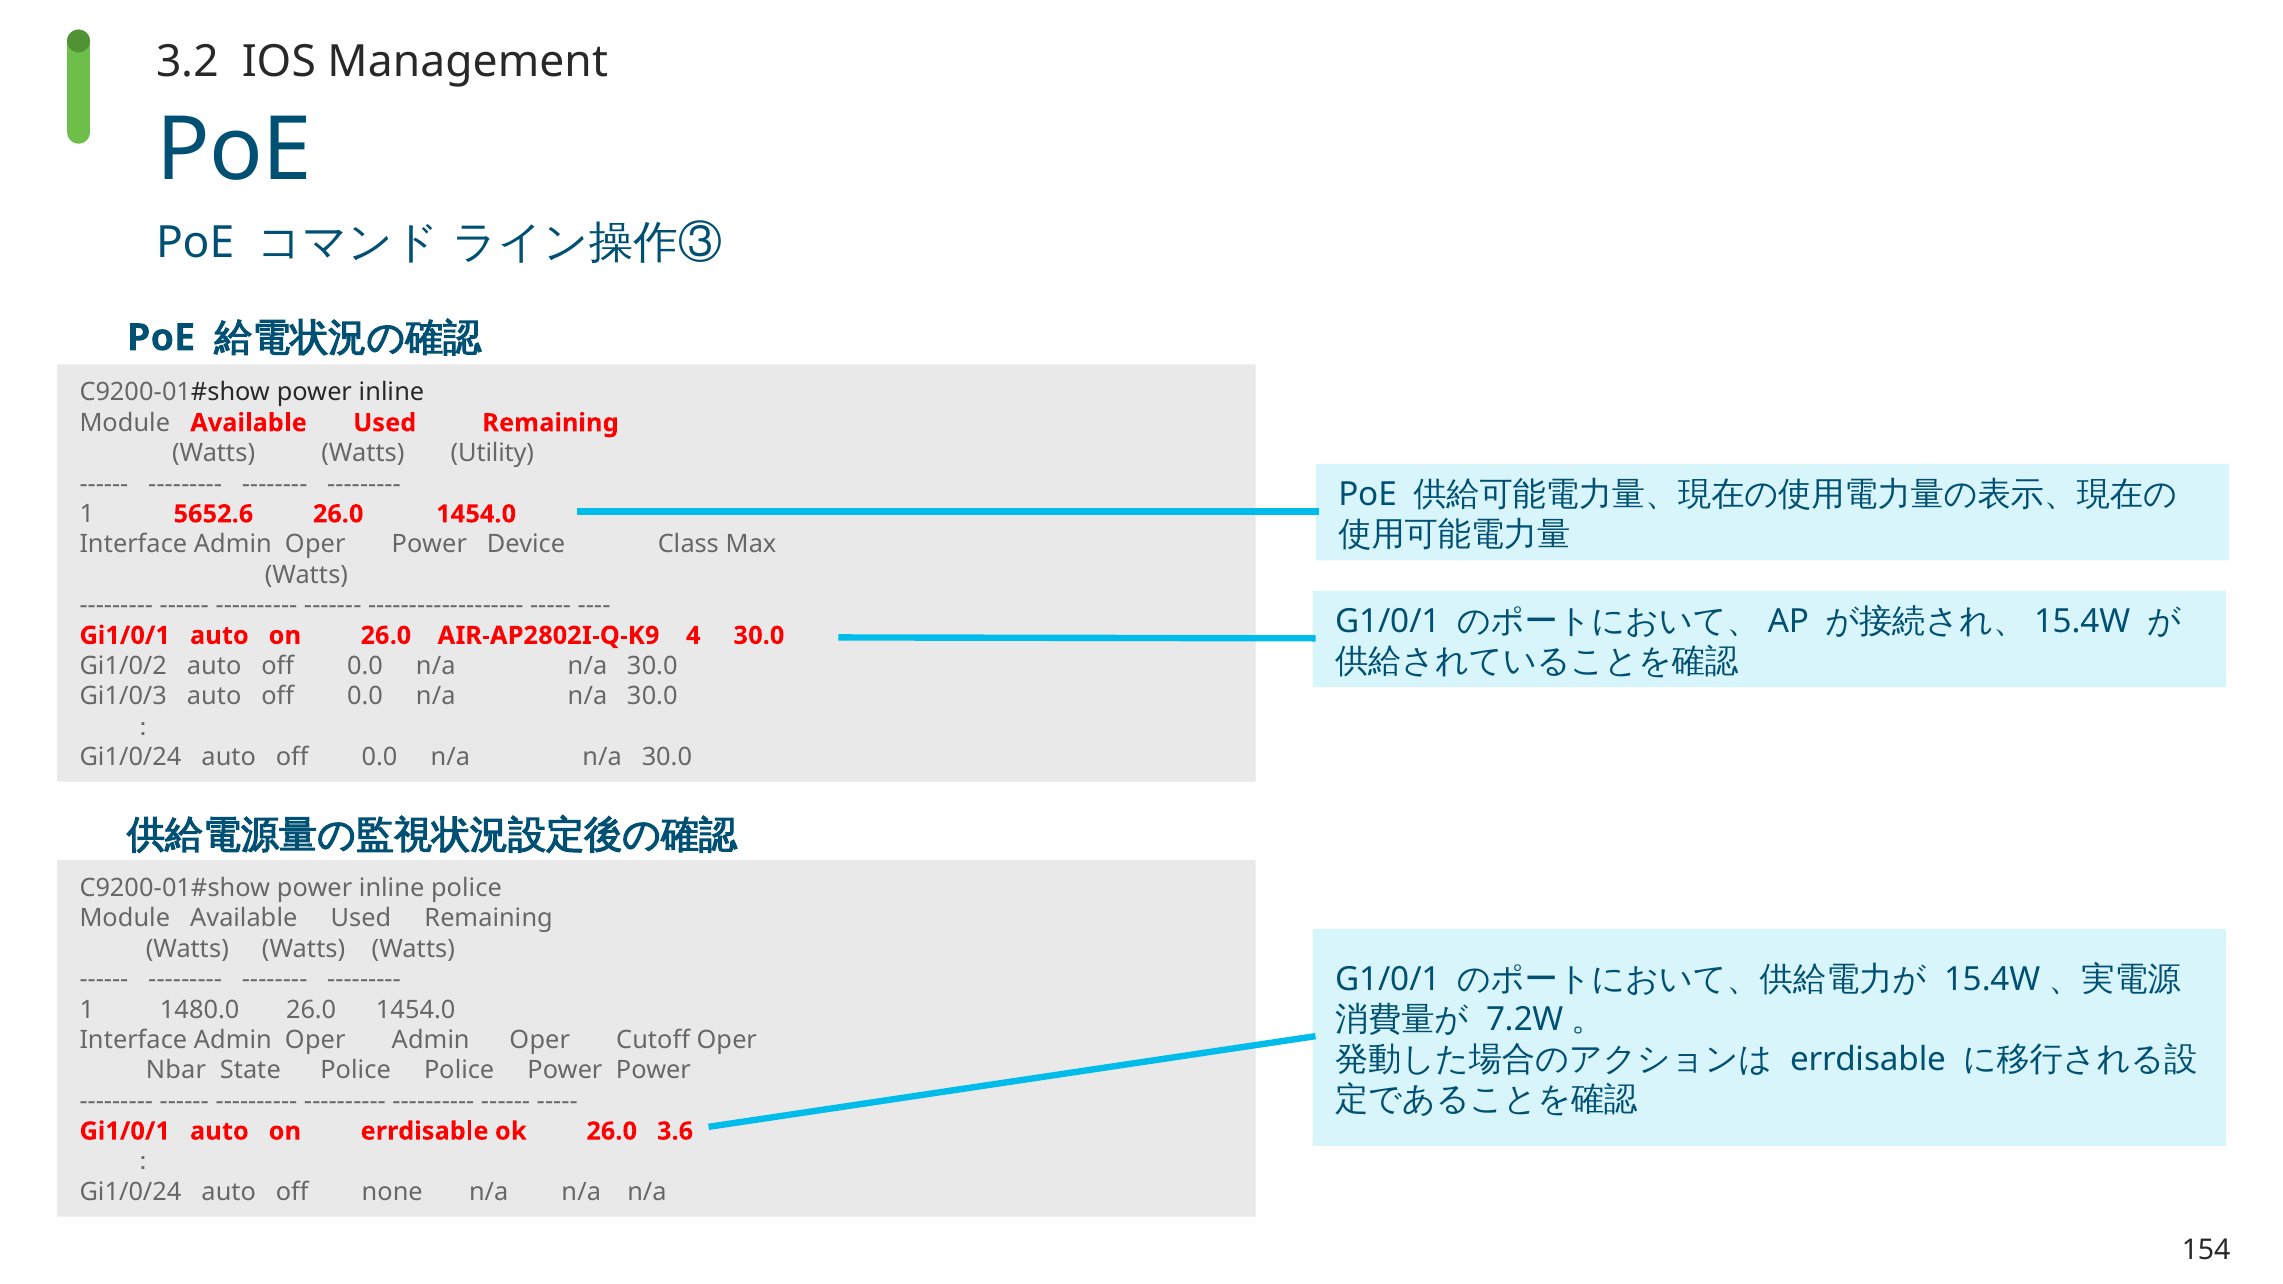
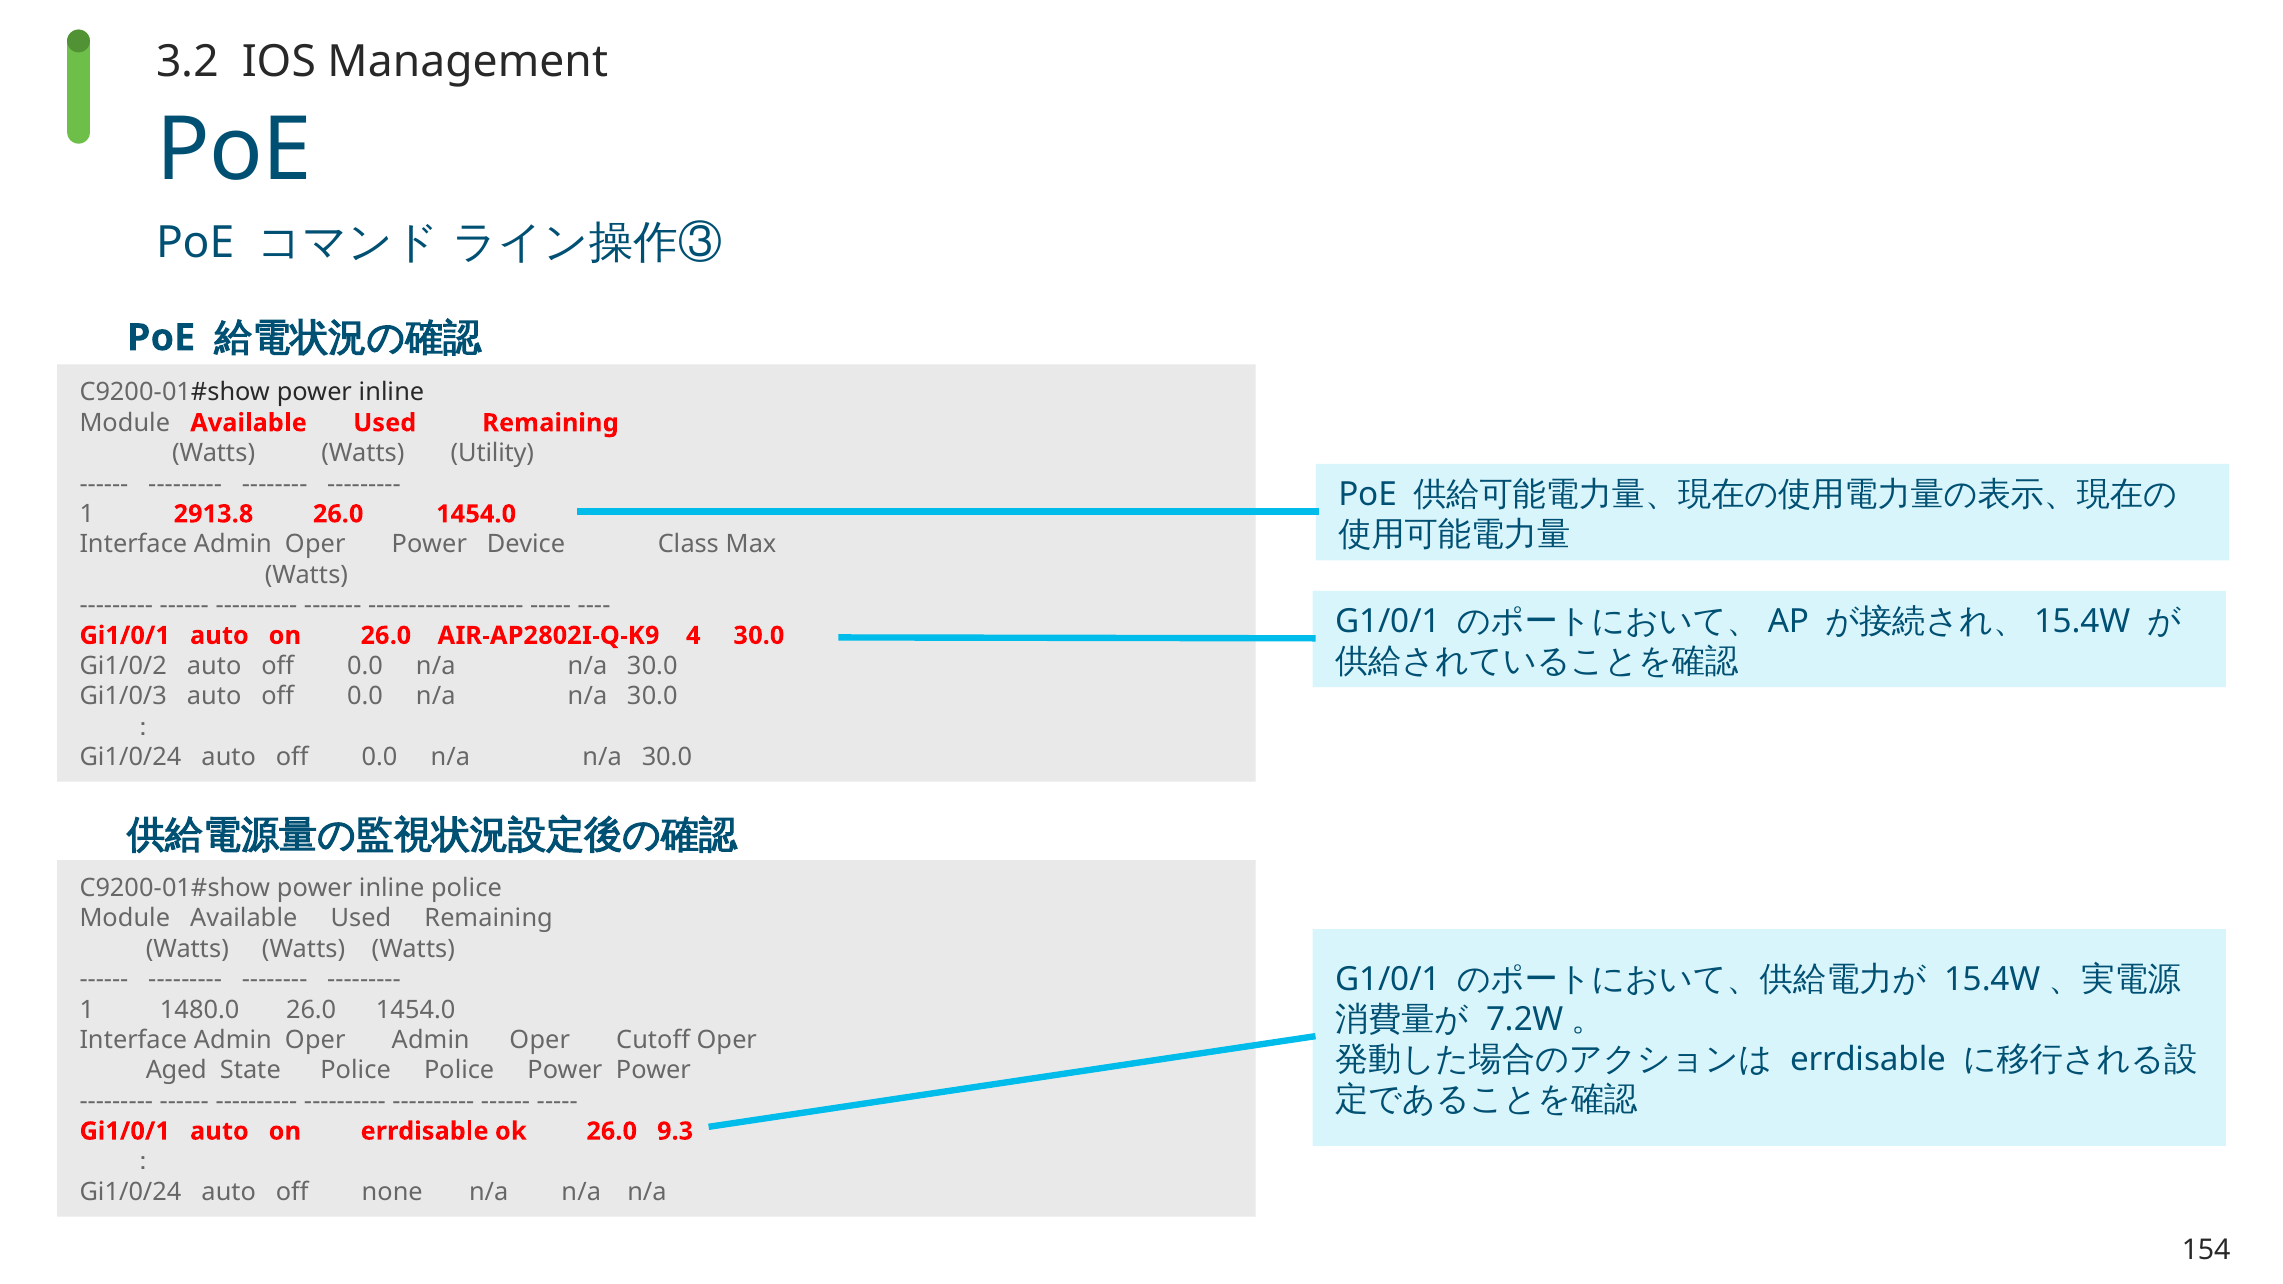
5652.6: 5652.6 -> 2913.8 (213, 514)
Nbar: Nbar -> Aged (176, 1071)
3.6: 3.6 -> 9.3 (675, 1131)
